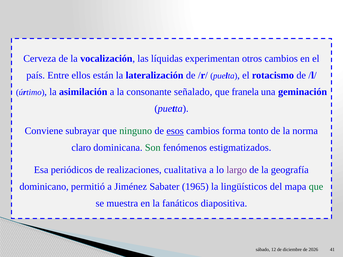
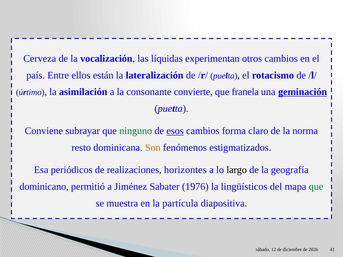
señalado: señalado -> convierte (193, 92)
geminación underline: none -> present (303, 92)
tonto: tonto -> claro (258, 131)
claro: claro -> resto (81, 148)
Son colour: green -> orange (153, 148)
cualitativa: cualitativa -> horizontes (185, 170)
largo colour: purple -> black (237, 170)
1965: 1965 -> 1976 (195, 187)
fanáticos: fanáticos -> partícula (180, 203)
